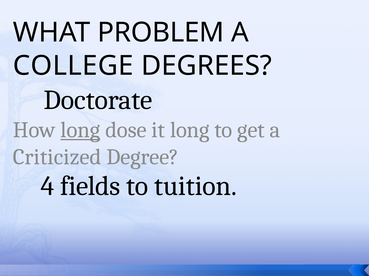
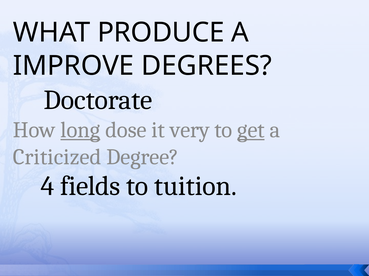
PROBLEM: PROBLEM -> PRODUCE (161, 33)
COLLEGE: COLLEGE -> IMPROVE (73, 66)
it long: long -> very (190, 130)
get underline: none -> present (251, 130)
